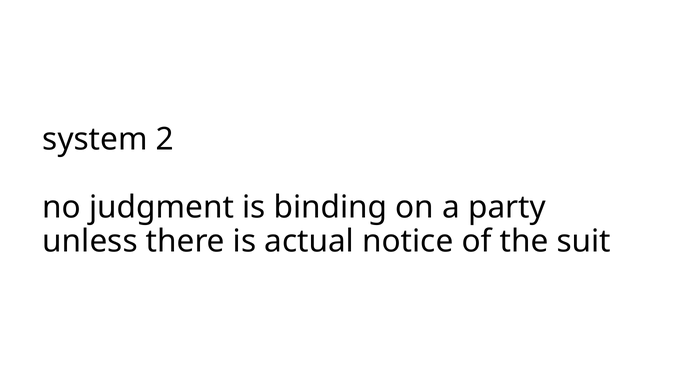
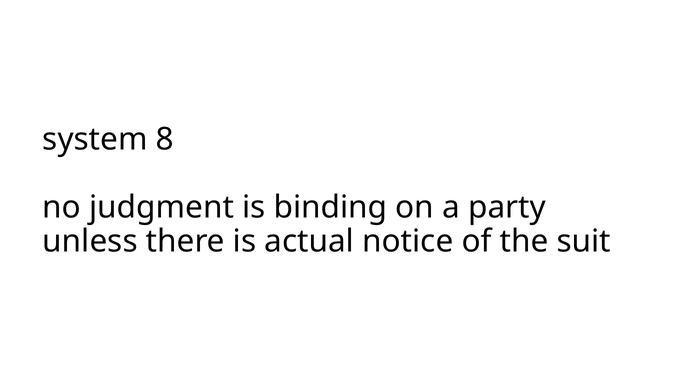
2: 2 -> 8 (165, 139)
